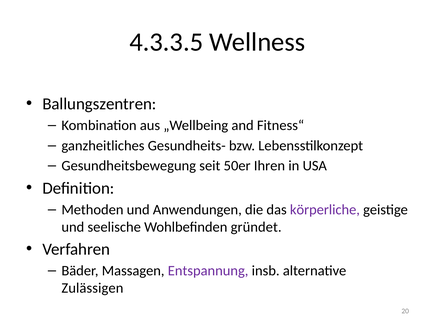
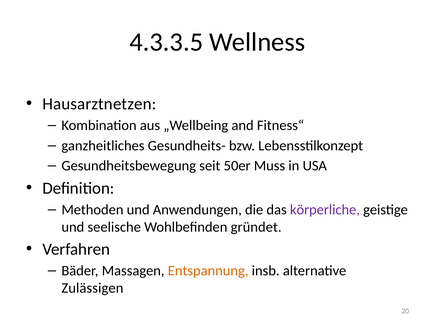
Ballungszentren: Ballungszentren -> Hausarztnetzen (99, 104)
Ihren: Ihren -> Muss (269, 166)
Entspannung colour: purple -> orange (208, 271)
